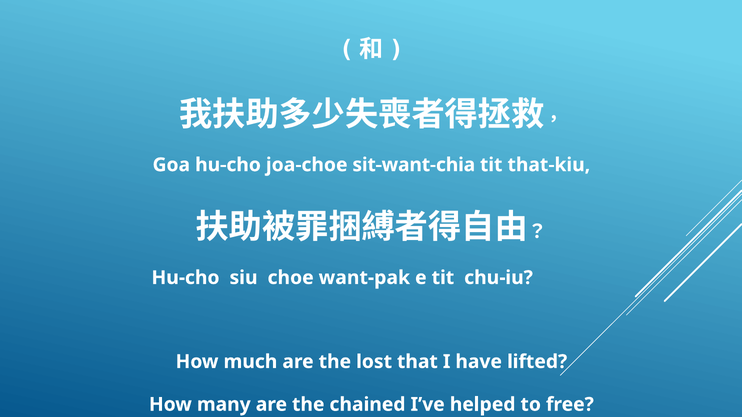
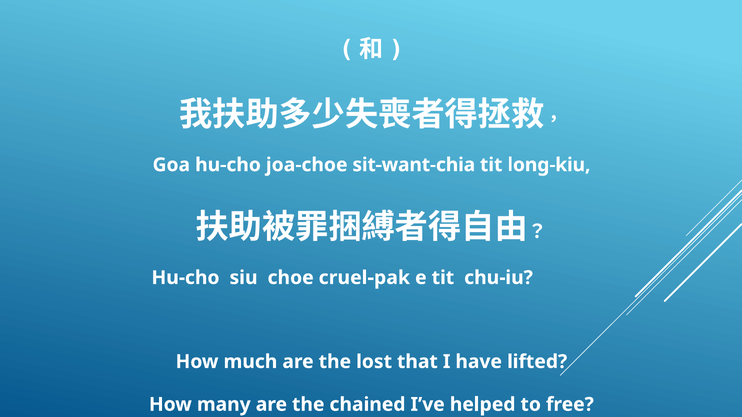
that-kiu: that-kiu -> long-kiu (549, 165)
want-pak: want-pak -> cruel-pak (364, 278)
